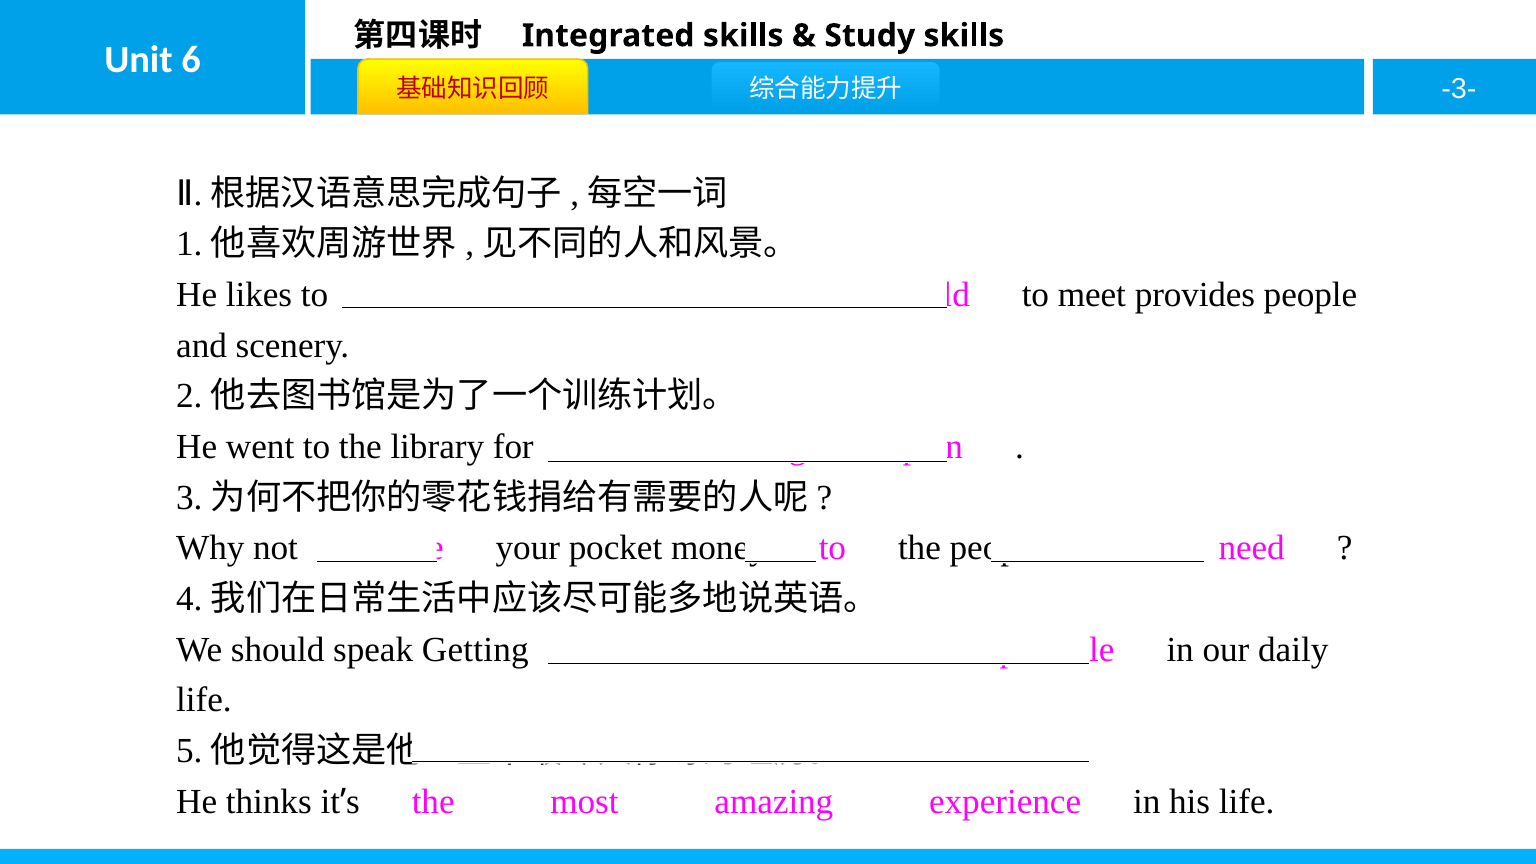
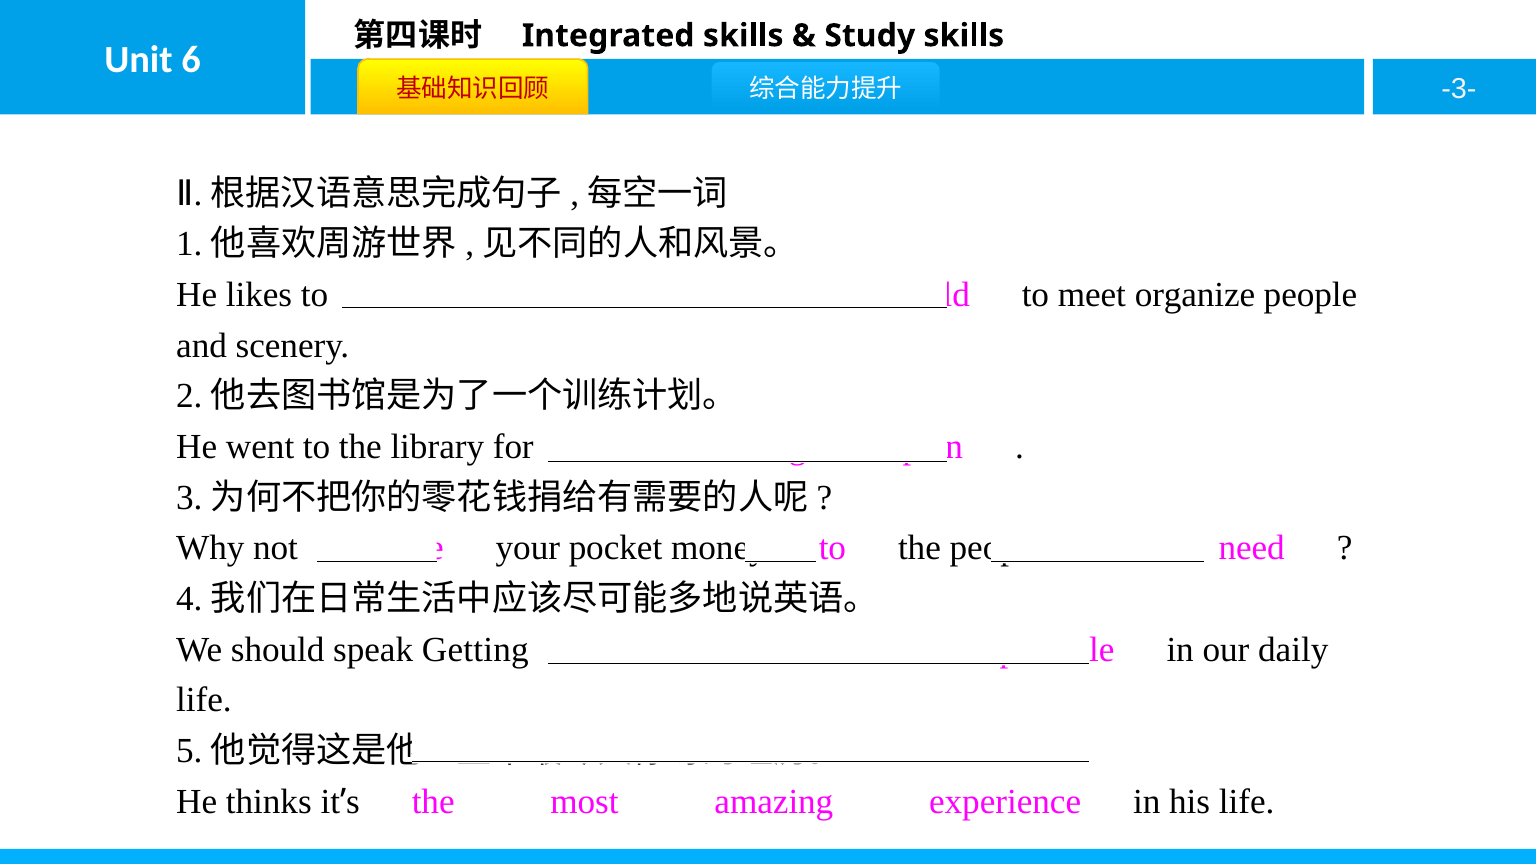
provides: provides -> organize (1195, 295)
